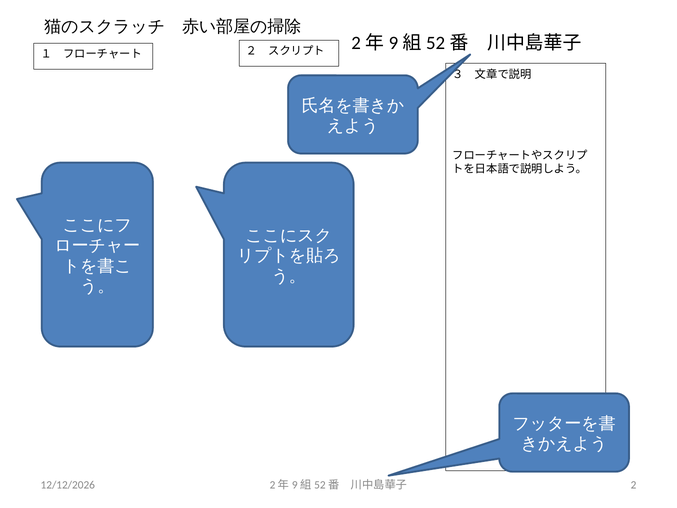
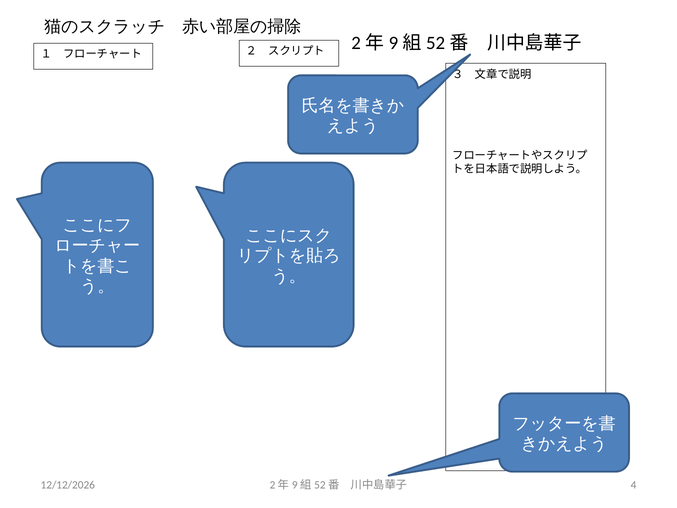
2: 2 -> 4 (634, 485)
